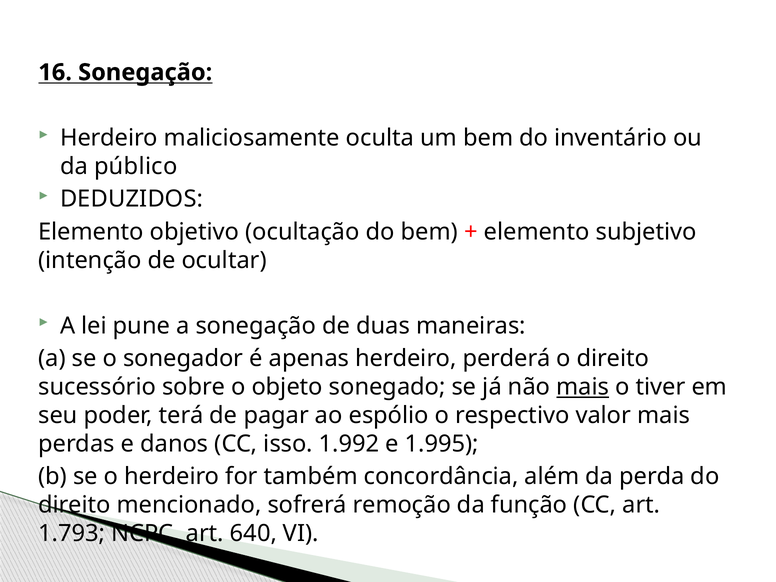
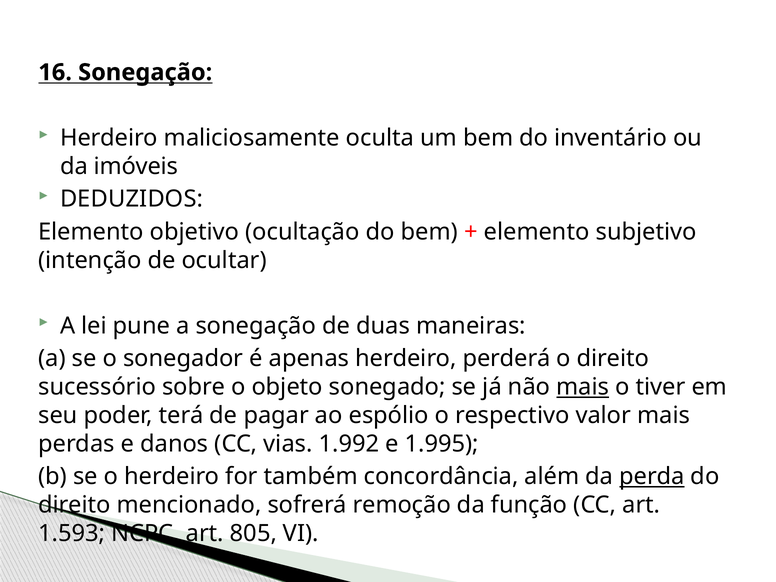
público: público -> imóveis (136, 166)
isso: isso -> vias (288, 444)
perda underline: none -> present (652, 477)
1.793: 1.793 -> 1.593 (72, 533)
640: 640 -> 805 (253, 533)
